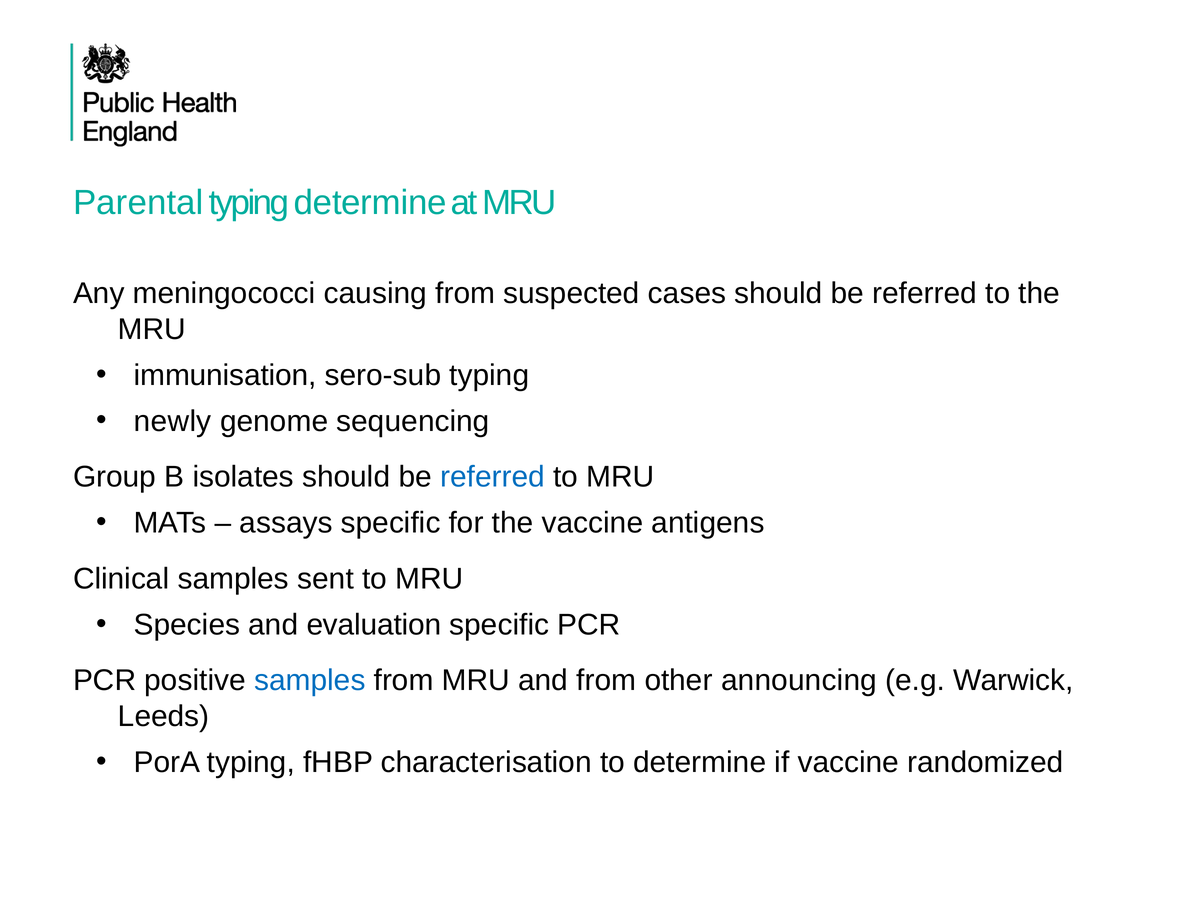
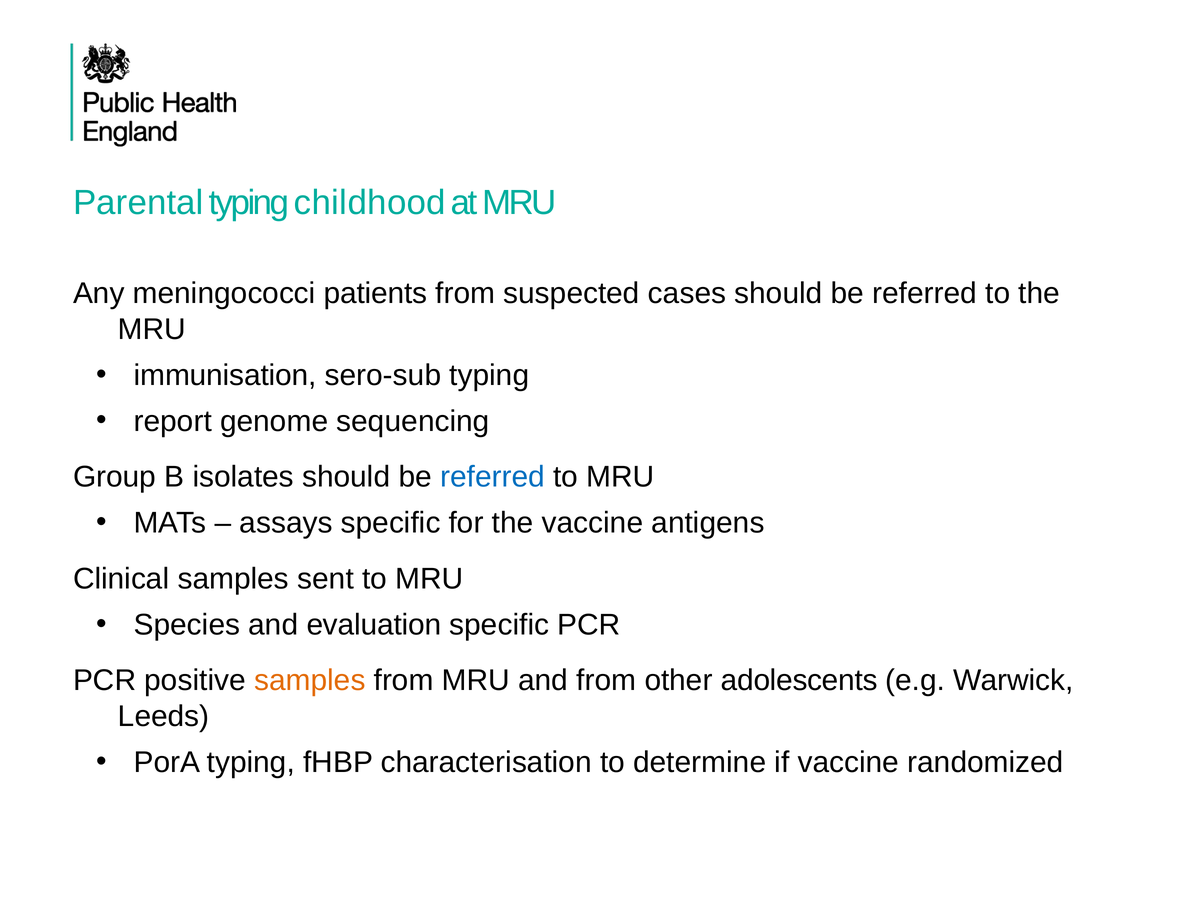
typing determine: determine -> childhood (370, 202)
causing: causing -> patients (376, 293)
newly: newly -> report (173, 421)
samples colour: blue -> orange (310, 680)
announcing: announcing -> adolescents (799, 680)
